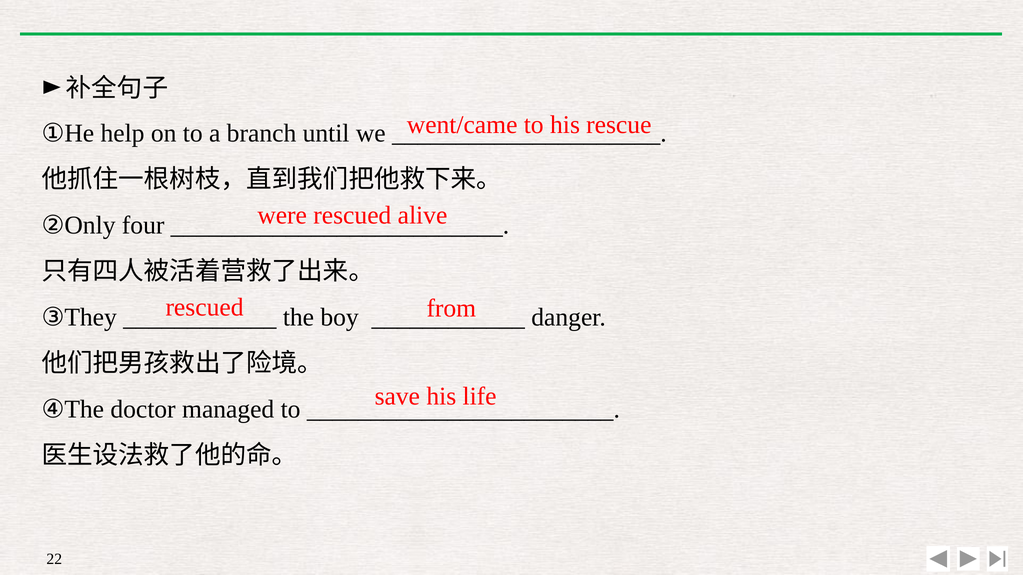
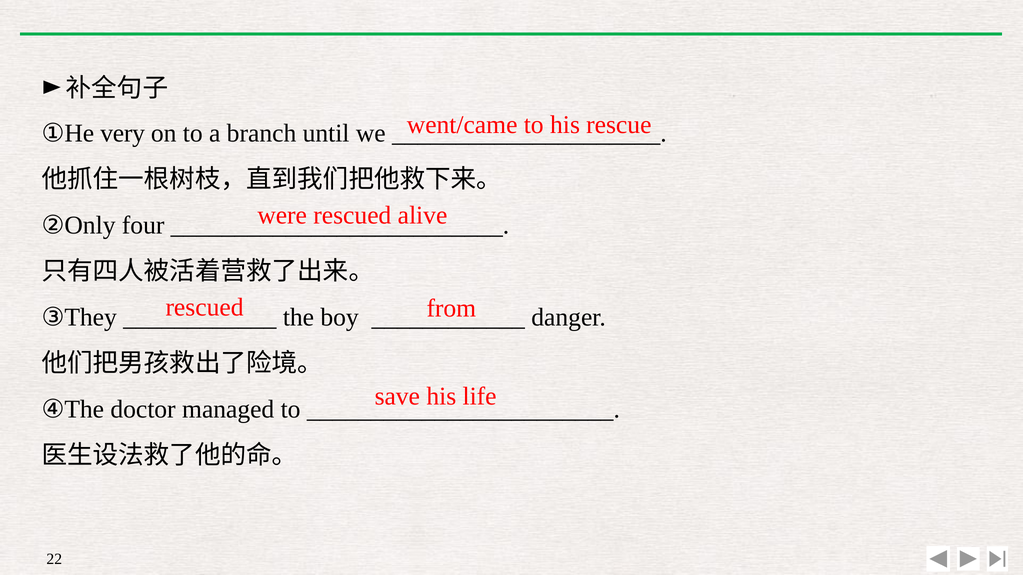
help: help -> very (123, 134)
